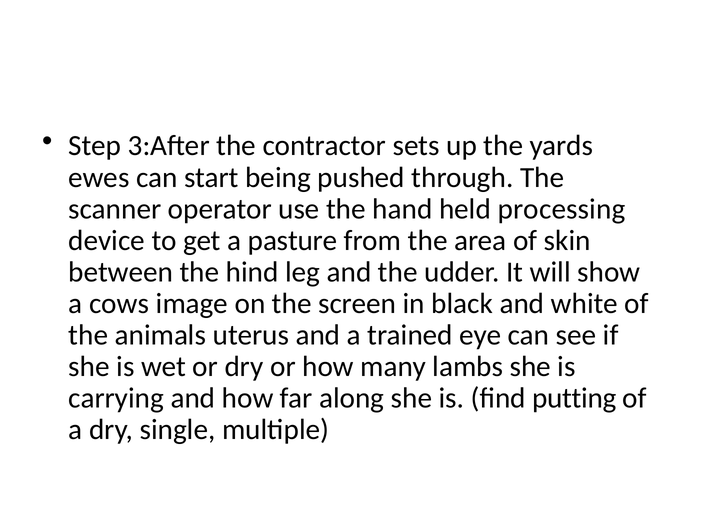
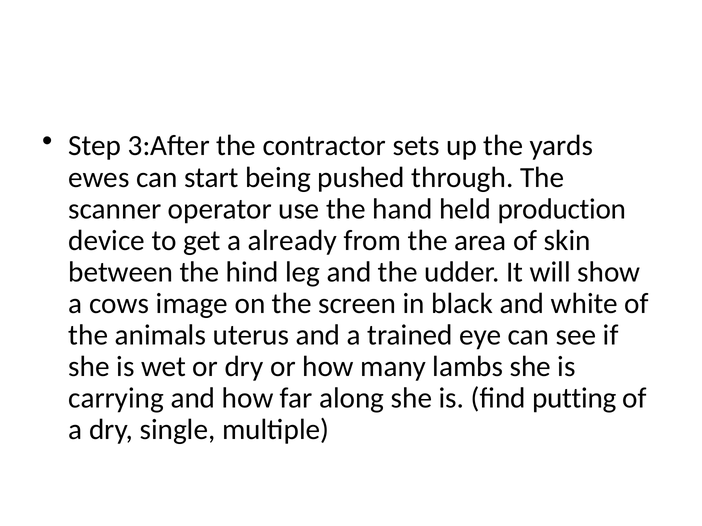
processing: processing -> production (562, 209)
pasture: pasture -> already (292, 241)
